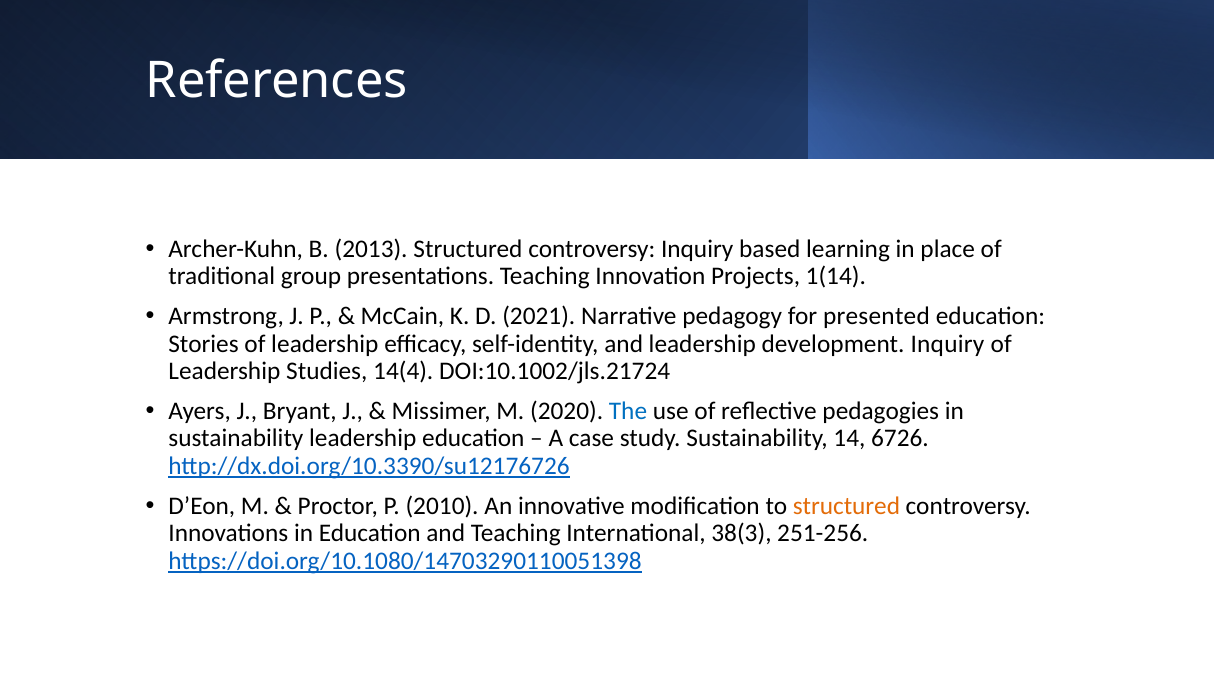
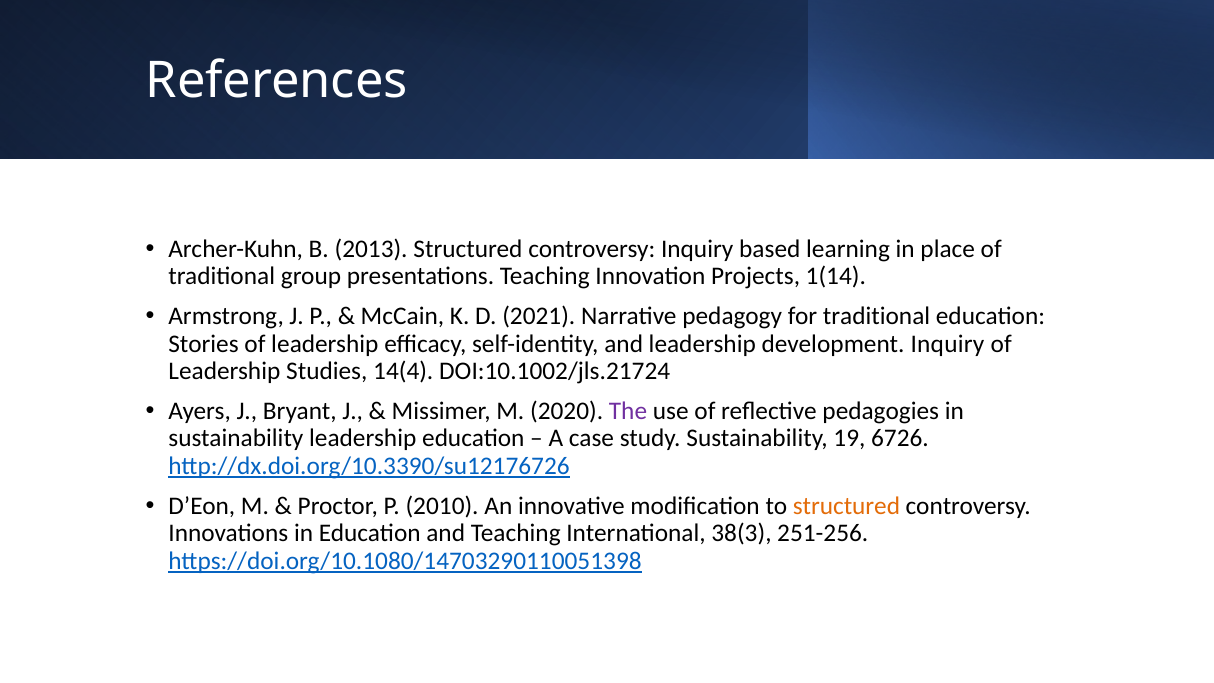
for presented: presented -> traditional (877, 316)
The colour: blue -> purple (628, 411)
14: 14 -> 19 (849, 438)
